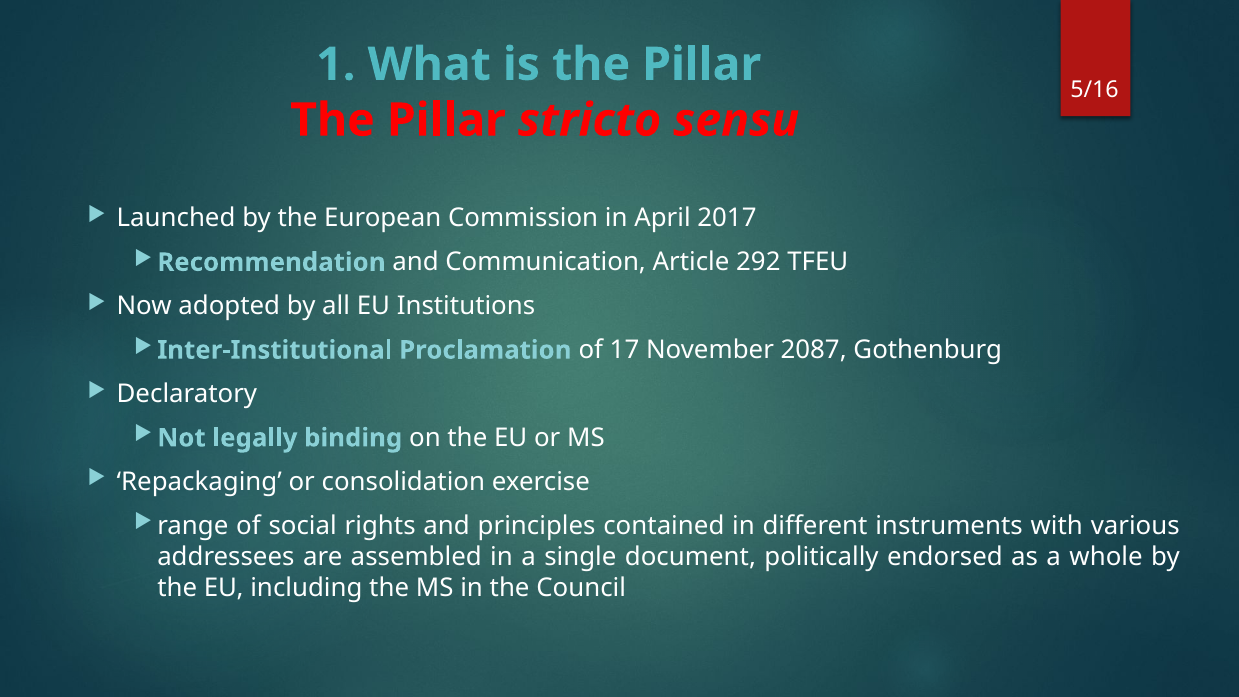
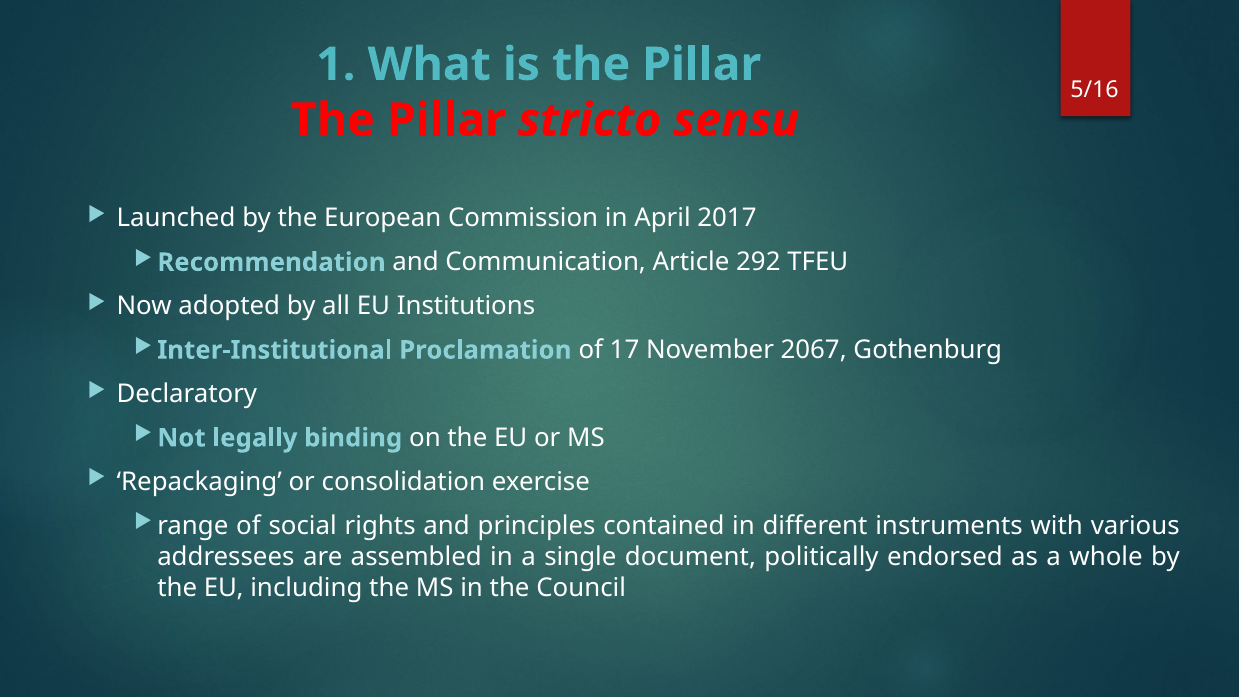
2087: 2087 -> 2067 (814, 350)
